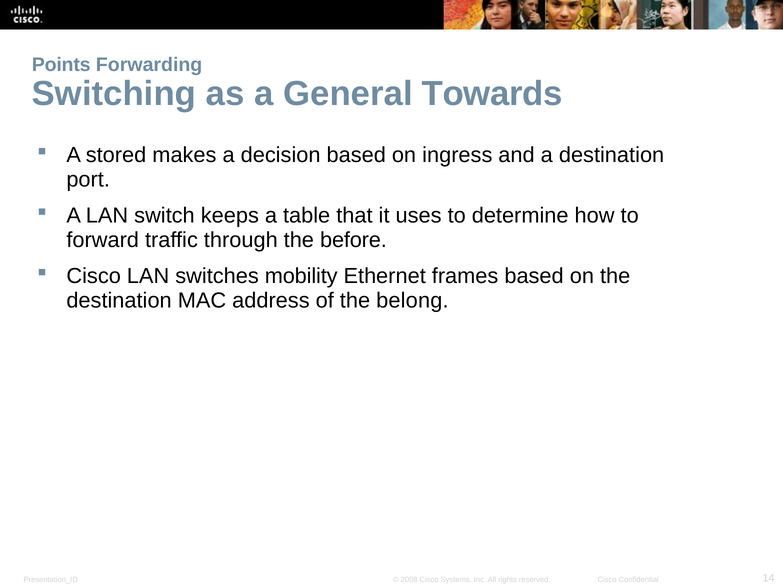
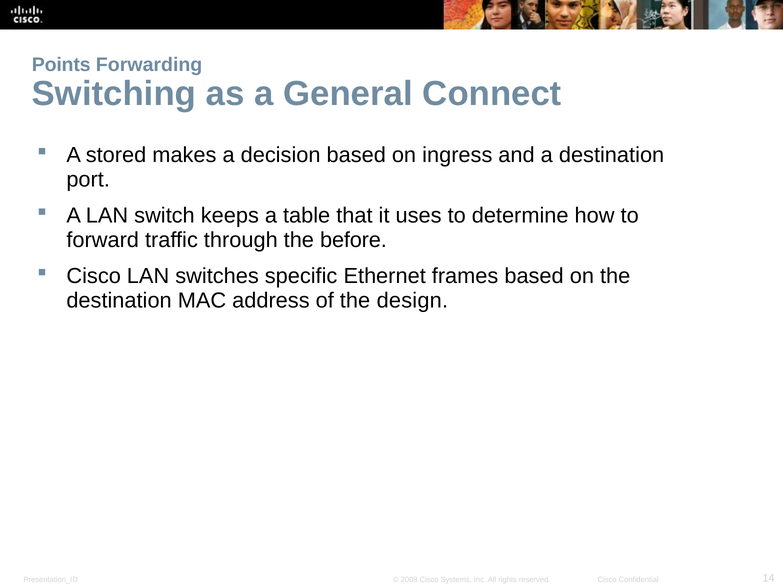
Towards: Towards -> Connect (492, 94)
mobility: mobility -> specific (301, 276)
belong: belong -> design (412, 301)
